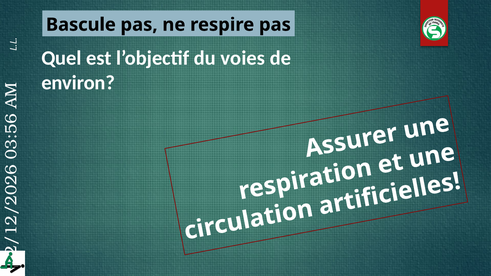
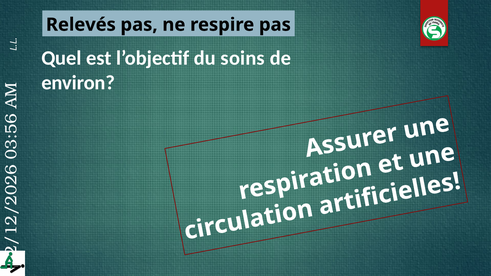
Bascule: Bascule -> Relevés (81, 25)
voies: voies -> soins (243, 58)
